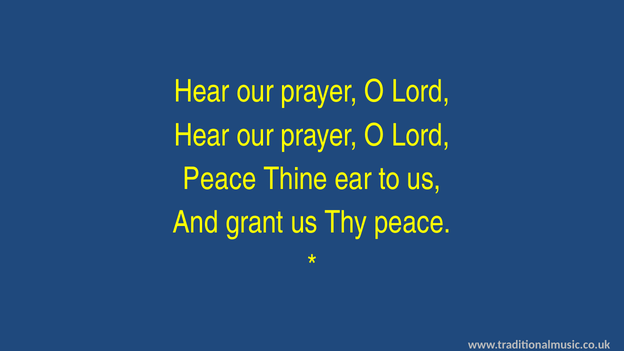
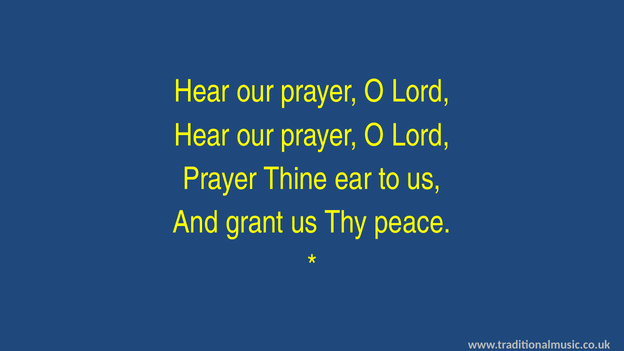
Peace: Peace -> Prayer (220, 179)
